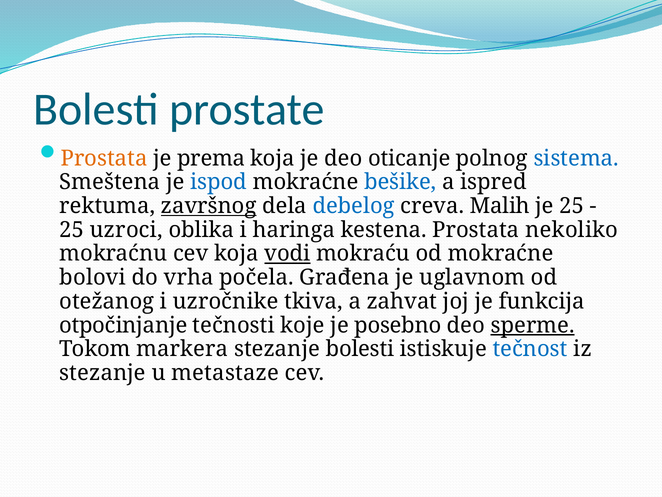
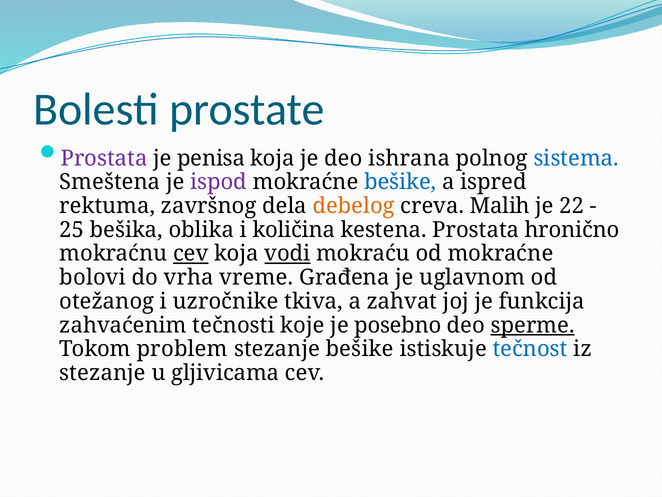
Prostata colour: orange -> purple (104, 158)
prema: prema -> penisa (211, 158)
oticanje: oticanje -> ishrana (409, 158)
ispod colour: blue -> purple (219, 182)
završnog underline: present -> none (209, 206)
debelog colour: blue -> orange (354, 206)
je 25: 25 -> 22 (572, 206)
uzroci: uzroci -> bešika (126, 230)
haringa: haringa -> količina (294, 230)
nekoliko: nekoliko -> hronično (572, 230)
cev underline: none -> present (191, 253)
počela: počela -> vreme (256, 277)
otpočinjanje: otpočinjanje -> zahvaćenim (123, 325)
markera: markera -> problem (182, 349)
stezanje bolesti: bolesti -> bešike (360, 349)
metastaze: metastaze -> gljivicama (225, 373)
